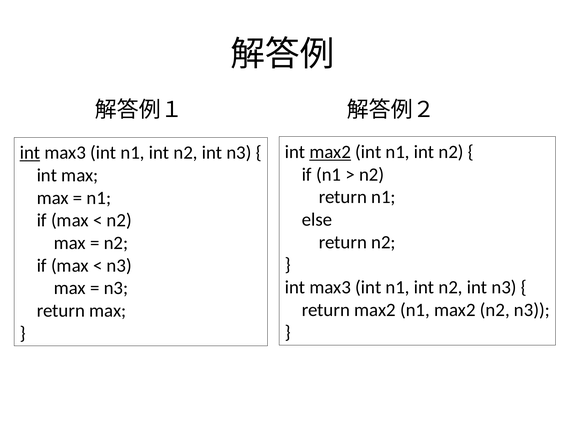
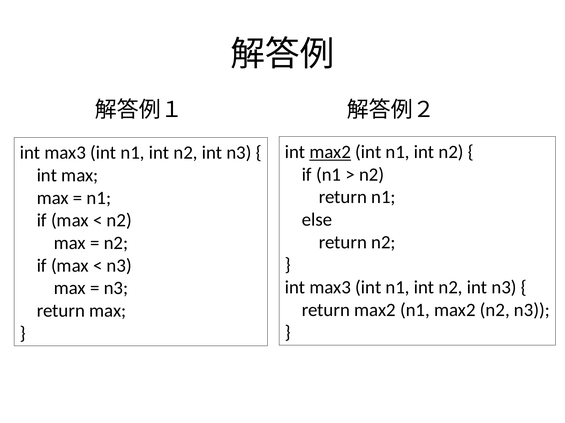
int underline: present -> none (30, 153)
